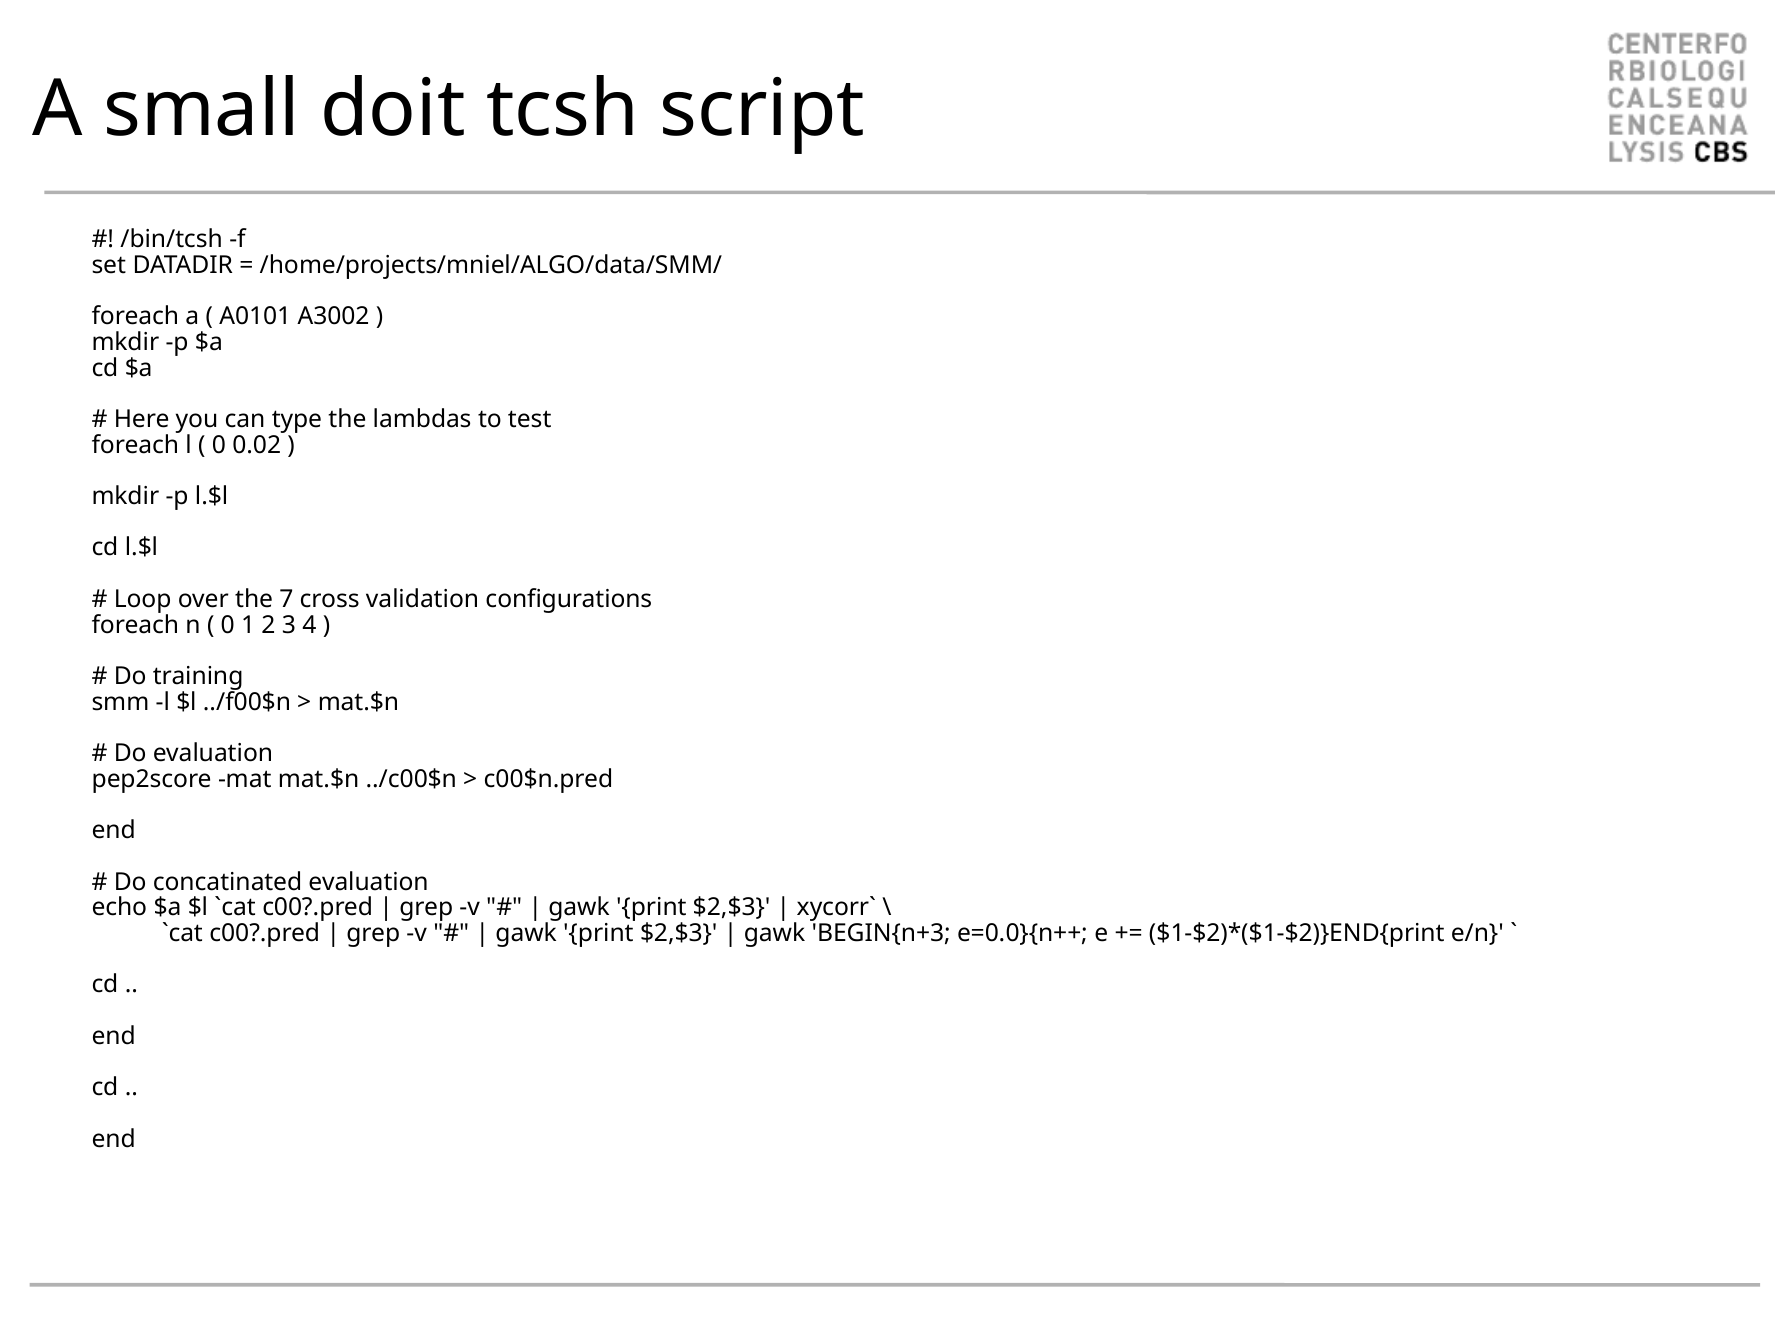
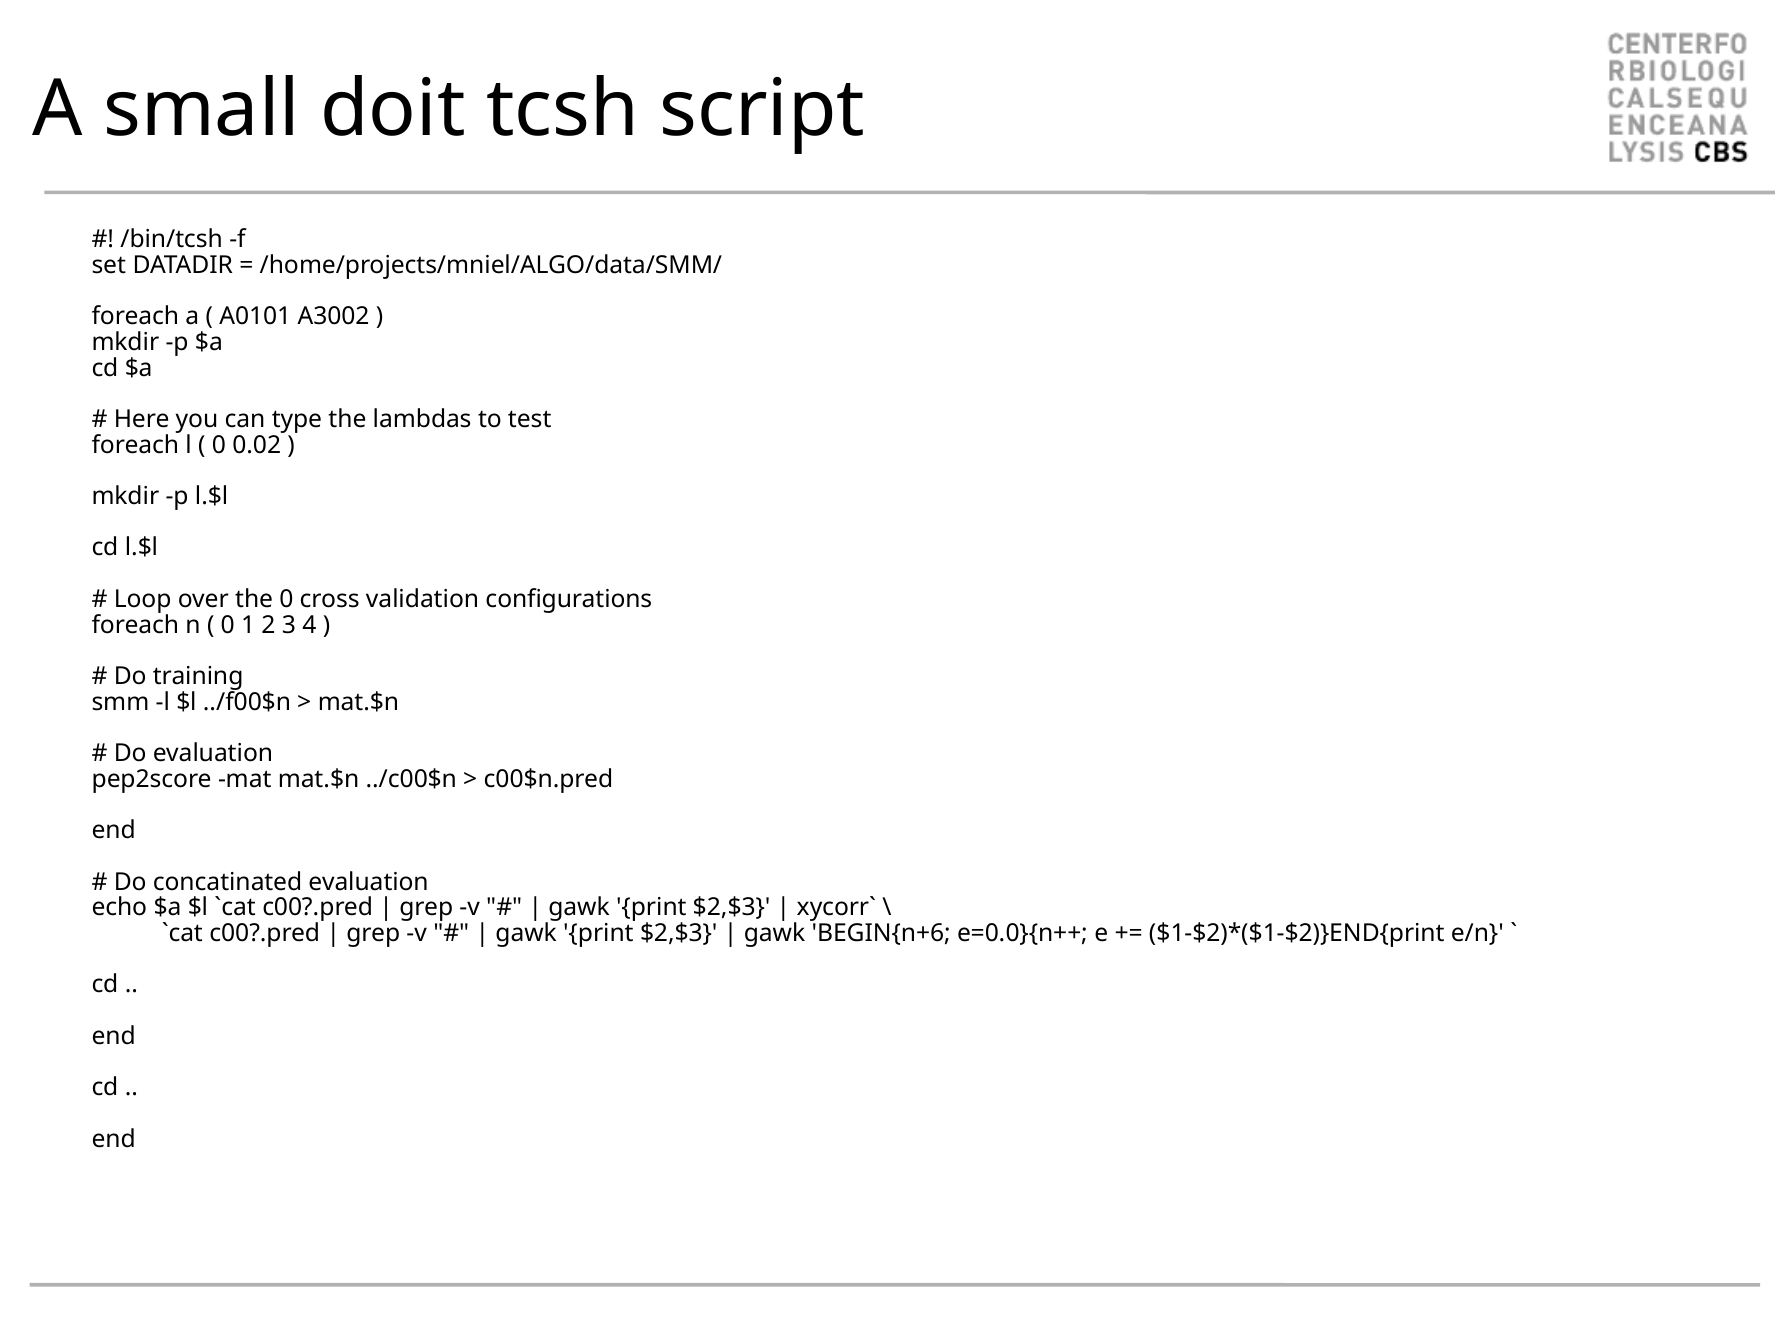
the 7: 7 -> 0 (286, 599)
BEGIN{n+3: BEGIN{n+3 -> BEGIN{n+6 (881, 933)
